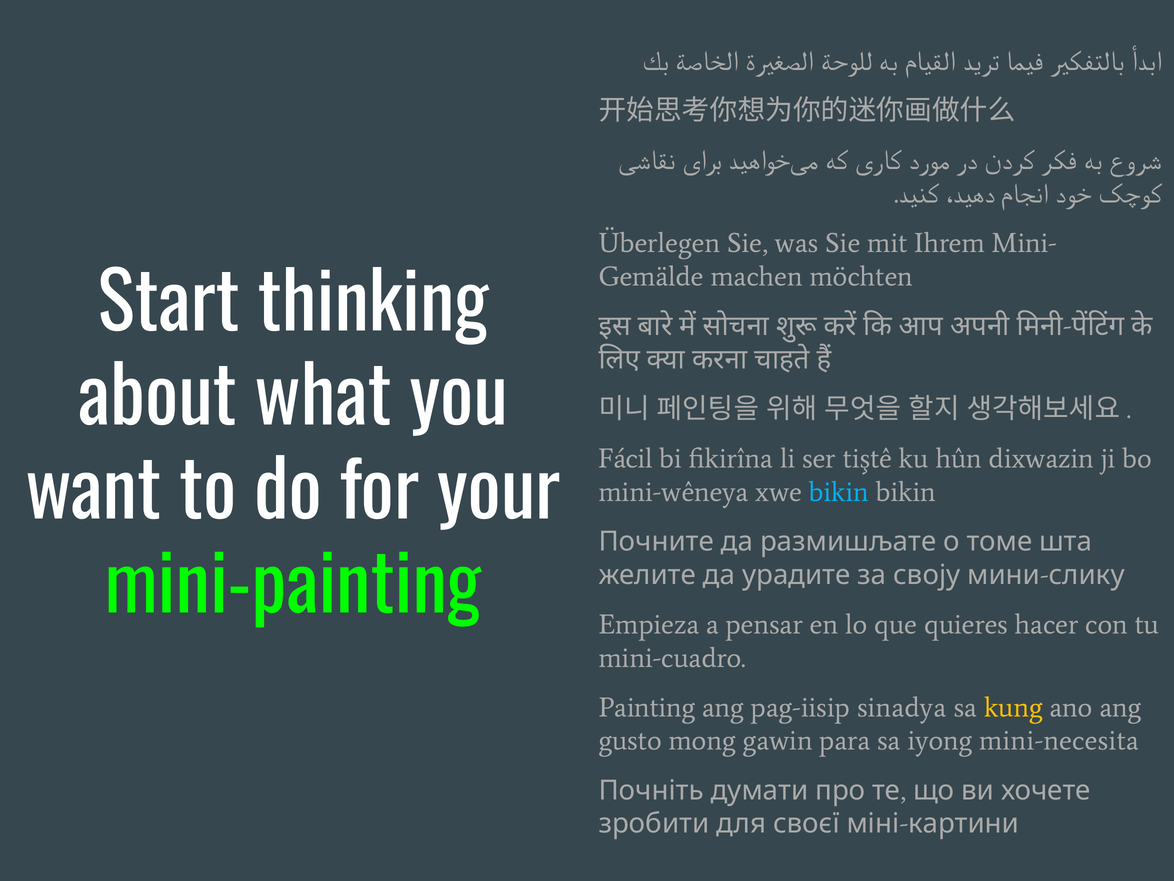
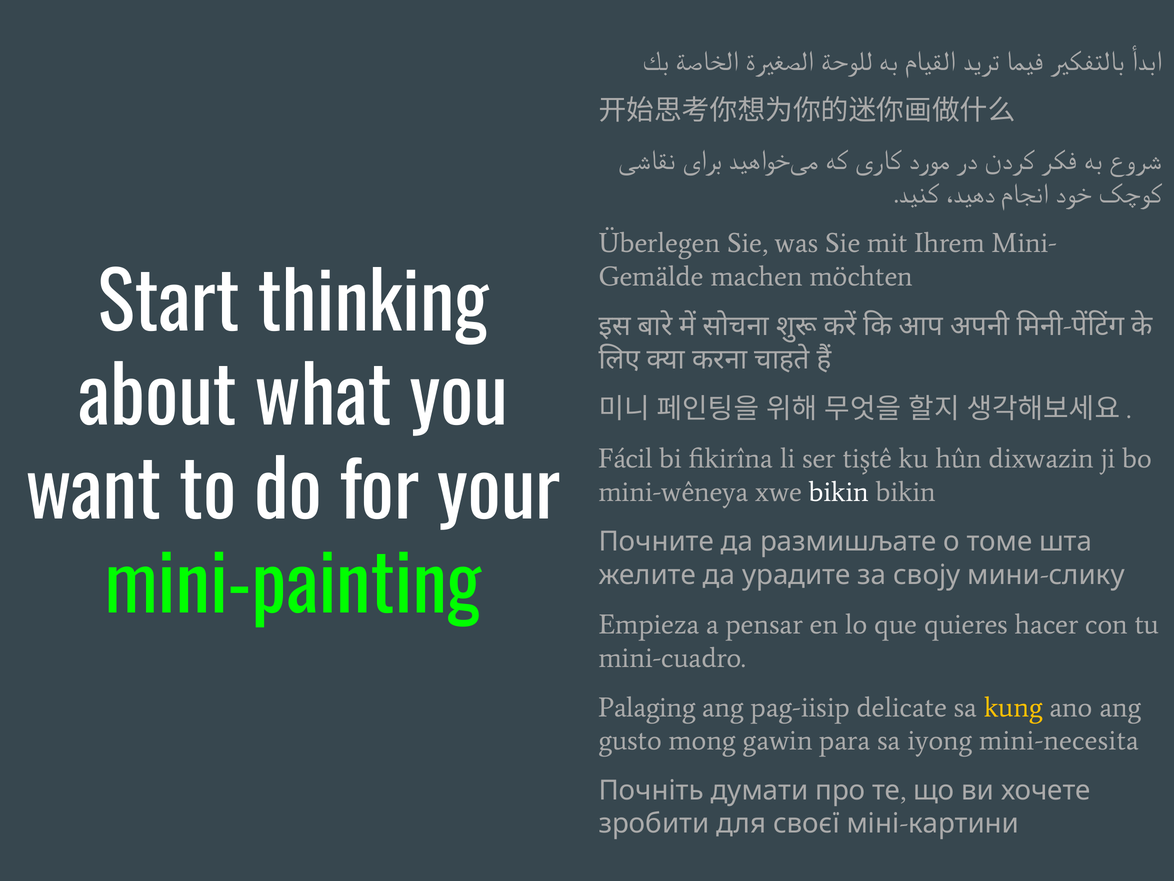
bikin colour: light blue -> white (839, 492)
Painting: Painting -> Palaging (647, 707)
sinadya: sinadya -> delicate (902, 707)
